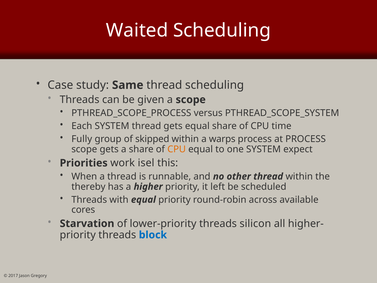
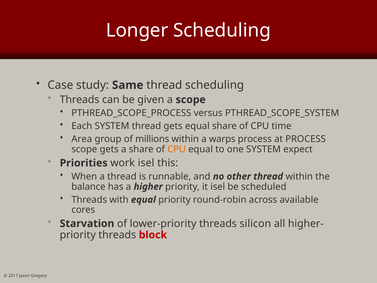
Waited: Waited -> Longer (137, 30)
Fully: Fully -> Area (82, 139)
skipped: skipped -> millions (152, 139)
thereby: thereby -> balance (88, 186)
it left: left -> isel (218, 186)
block colour: blue -> red (153, 235)
